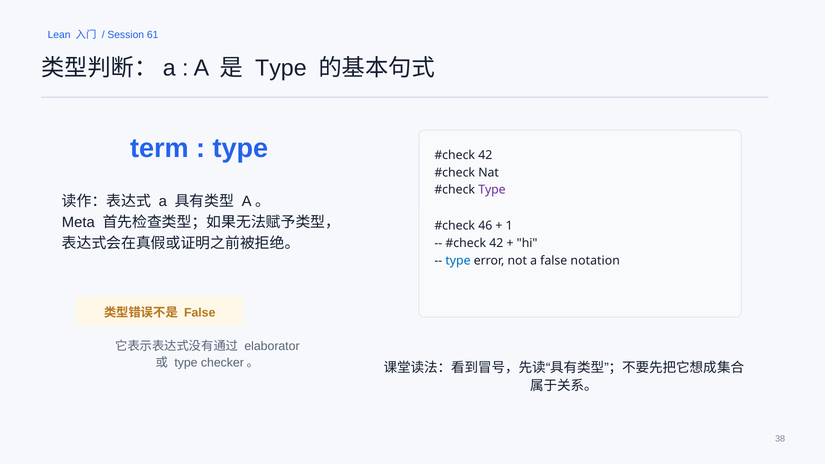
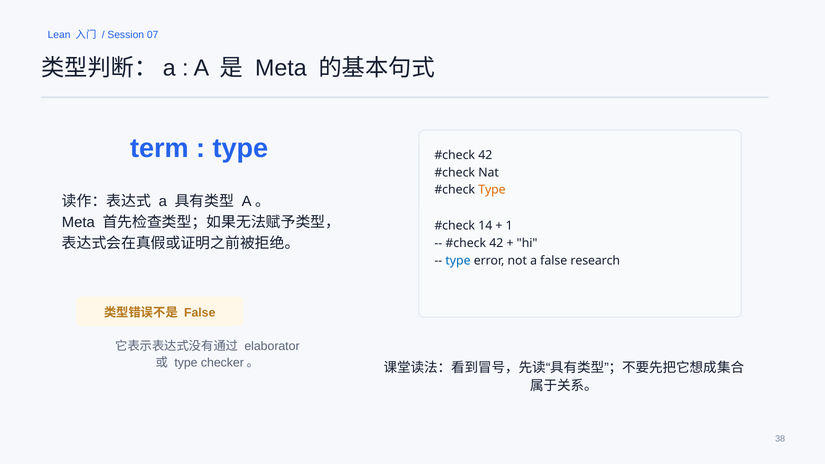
61: 61 -> 07 (153, 35)
Type: Type -> Meta (281, 68)
Type colour: purple -> orange (492, 190)
46: 46 -> 14 (485, 226)
notation: notation -> research (595, 260)
